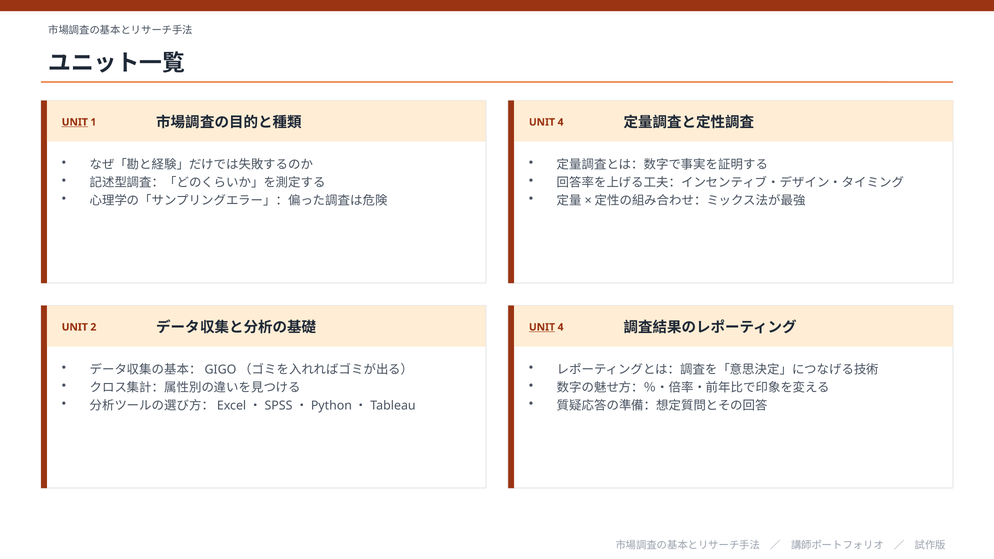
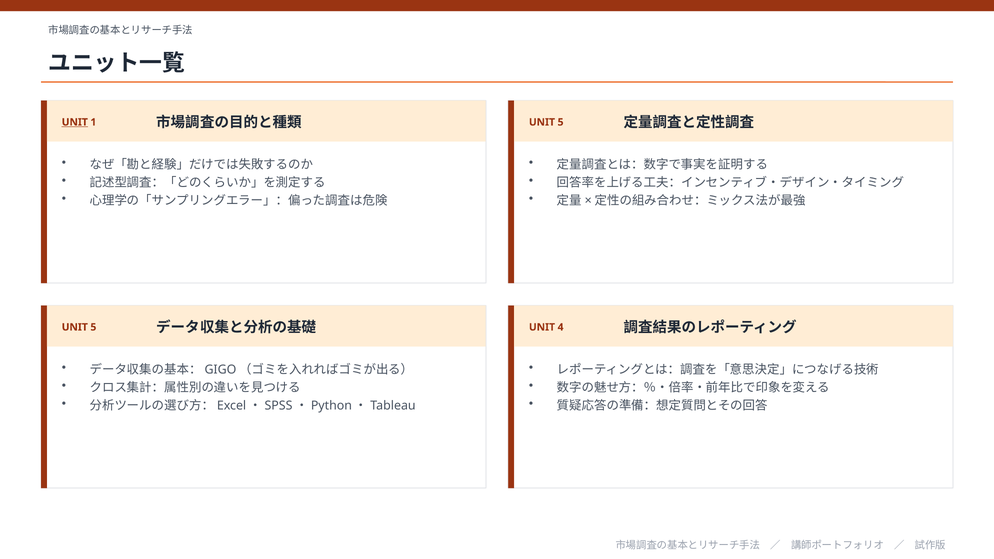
4: 4 -> 5 (561, 122)
2: 2 -> 5 (93, 327)
UNIT underline: present -> none (542, 327)
